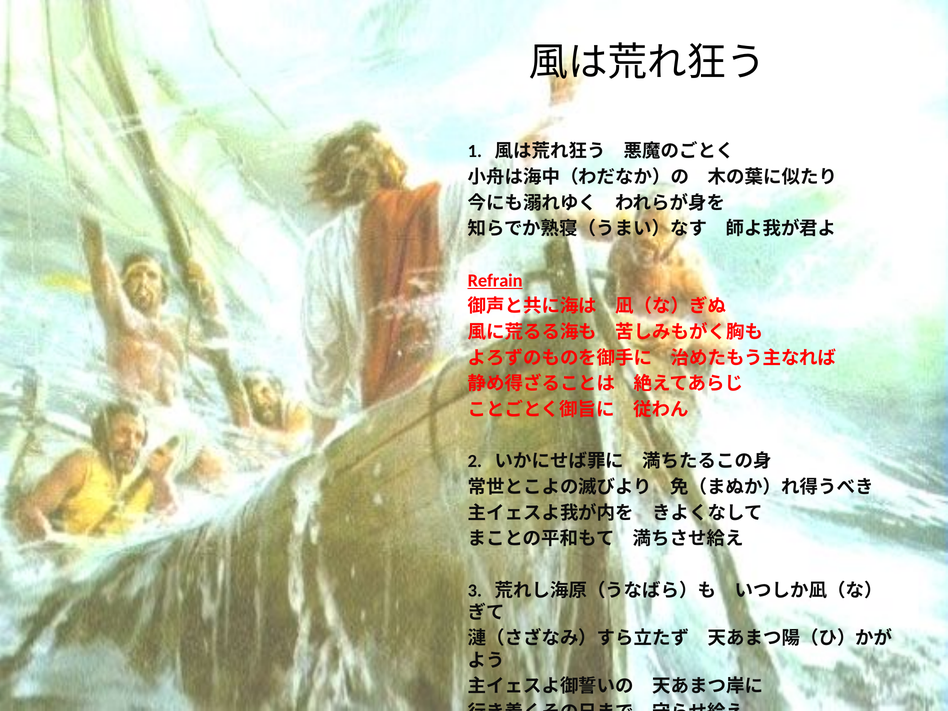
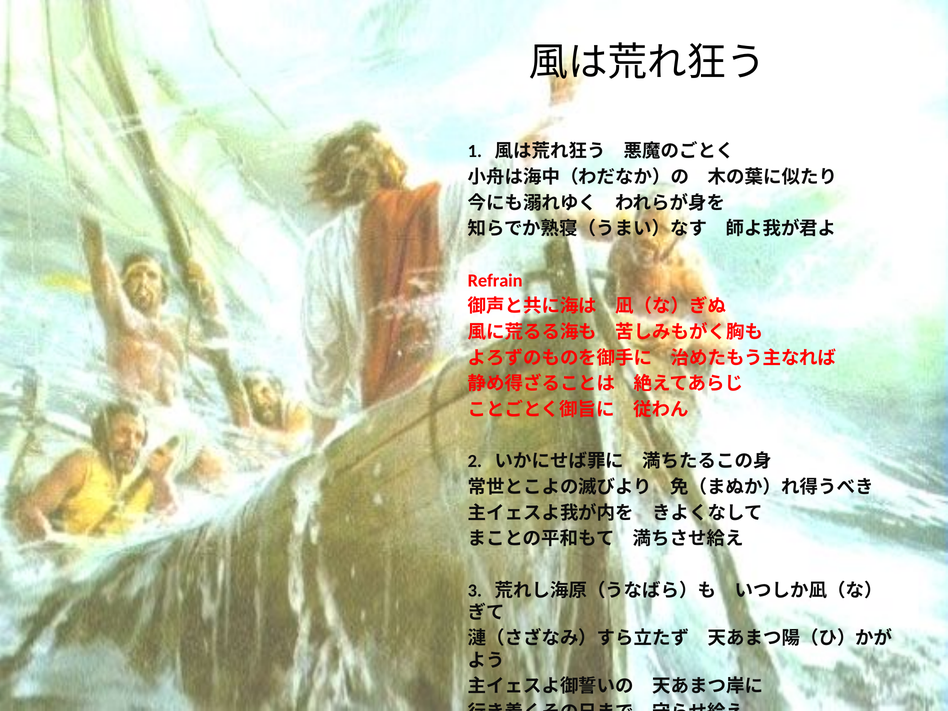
Refrain underline: present -> none (495, 281)
